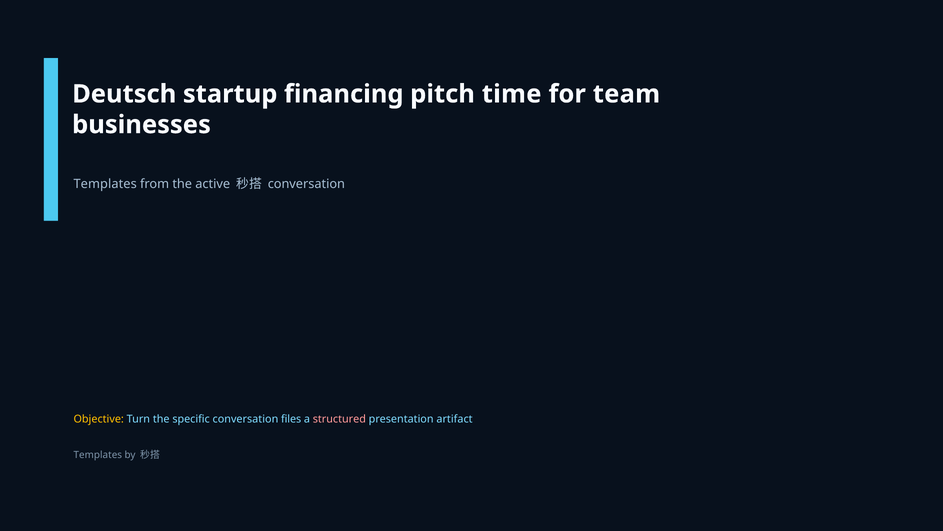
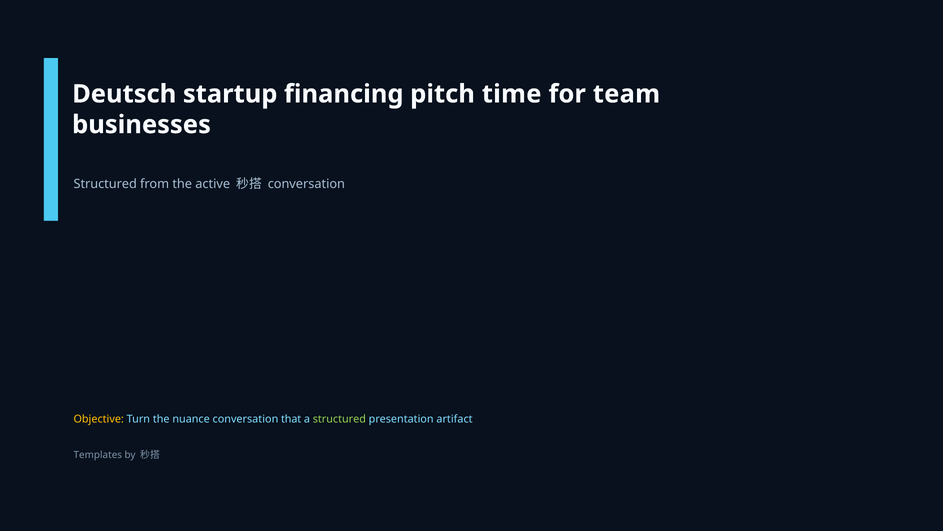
Templates: Templates -> Structured (105, 184)
specific: specific -> nuance (191, 419)
files: files -> that (291, 419)
structured colour: pink -> light green (339, 419)
